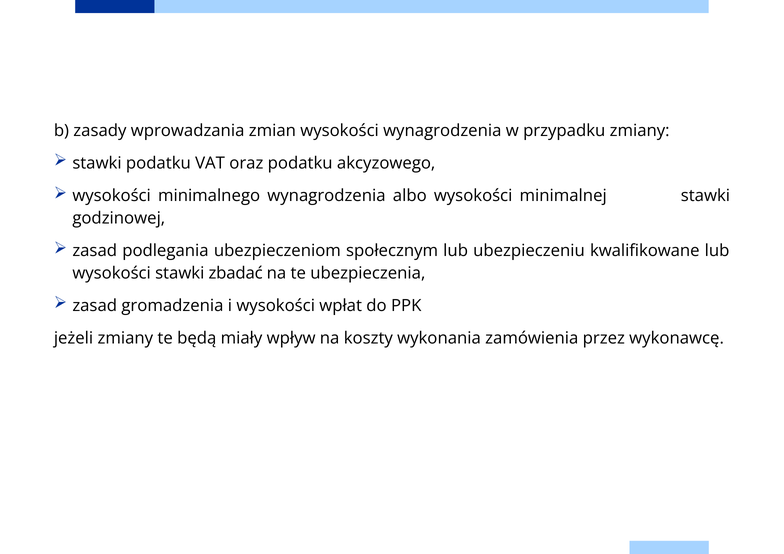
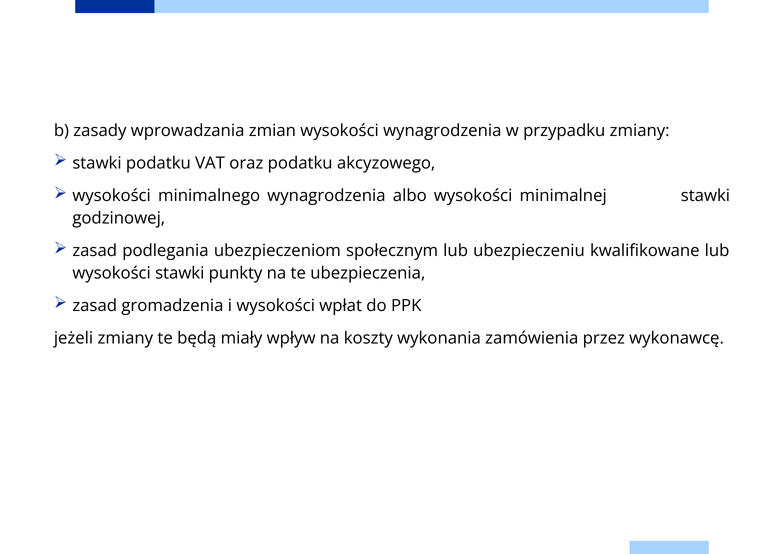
zbadać: zbadać -> punkty (236, 273)
